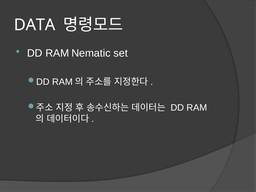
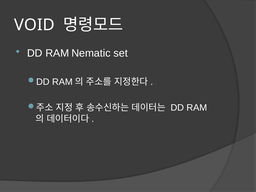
DATA: DATA -> VOID (34, 25)
